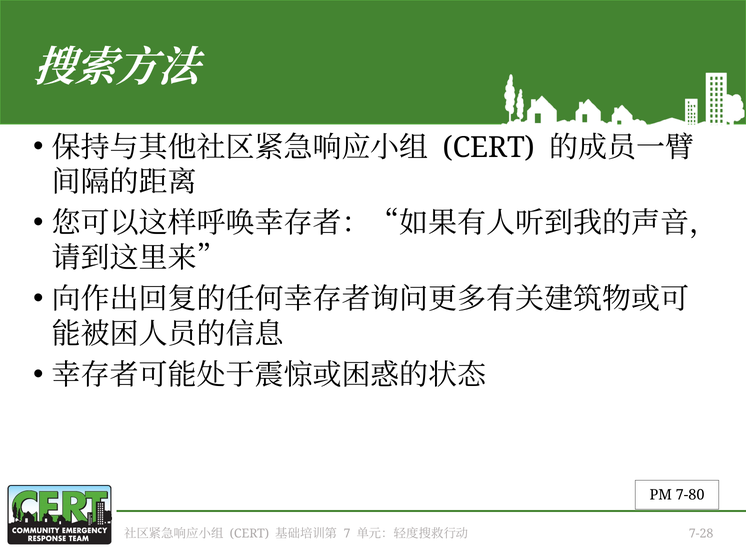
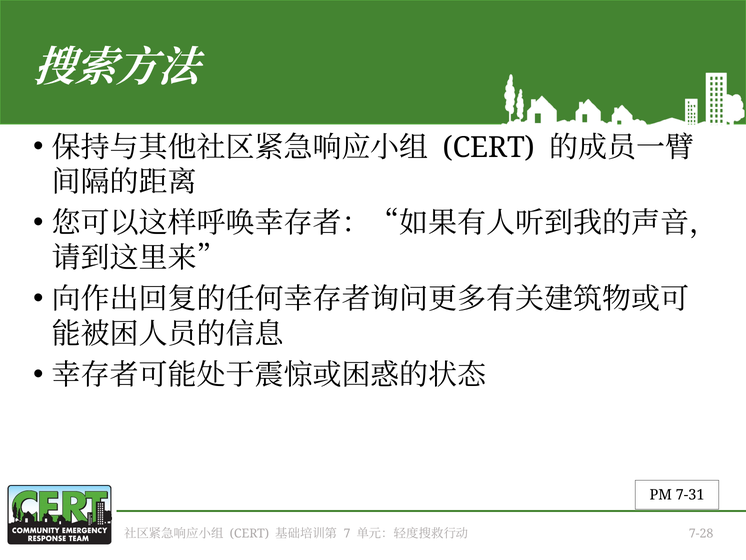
7-80: 7-80 -> 7-31 (690, 494)
